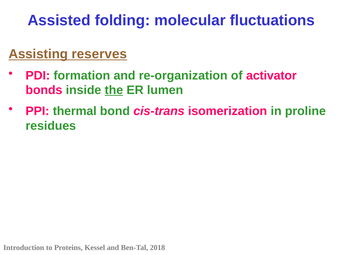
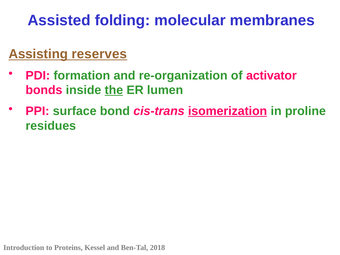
fluctuations: fluctuations -> membranes (272, 20)
thermal: thermal -> surface (75, 111)
isomerization underline: none -> present (228, 111)
